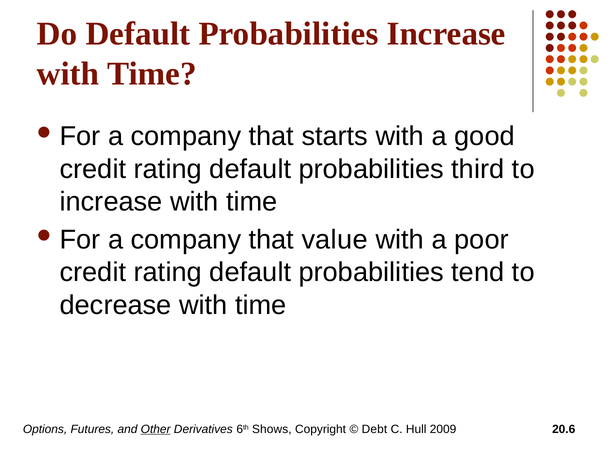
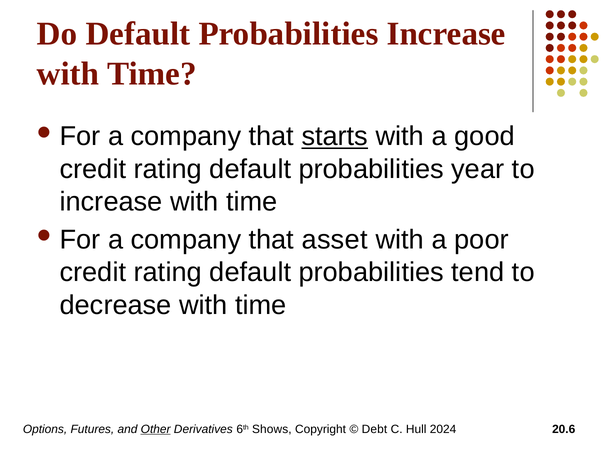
starts underline: none -> present (335, 136)
third: third -> year (478, 169)
value: value -> asset (335, 240)
2009: 2009 -> 2024 (443, 429)
